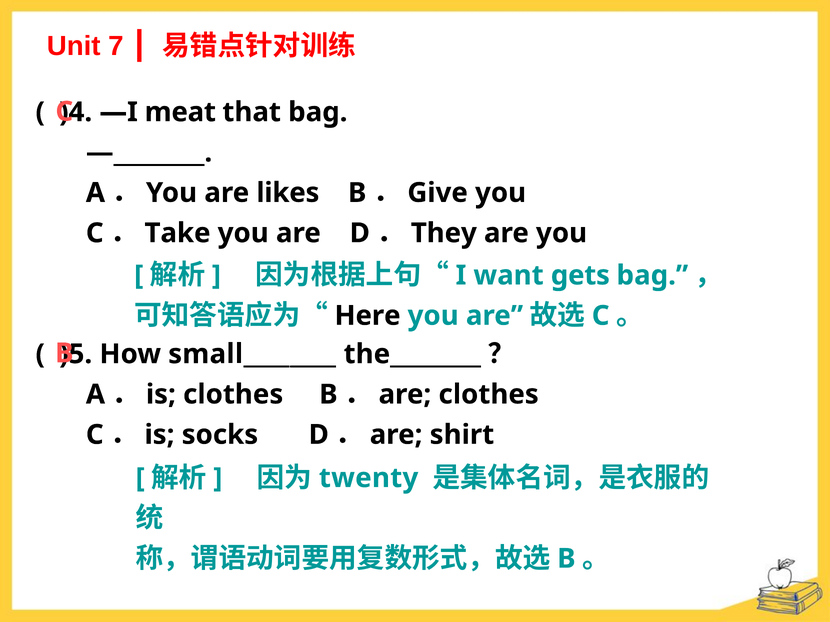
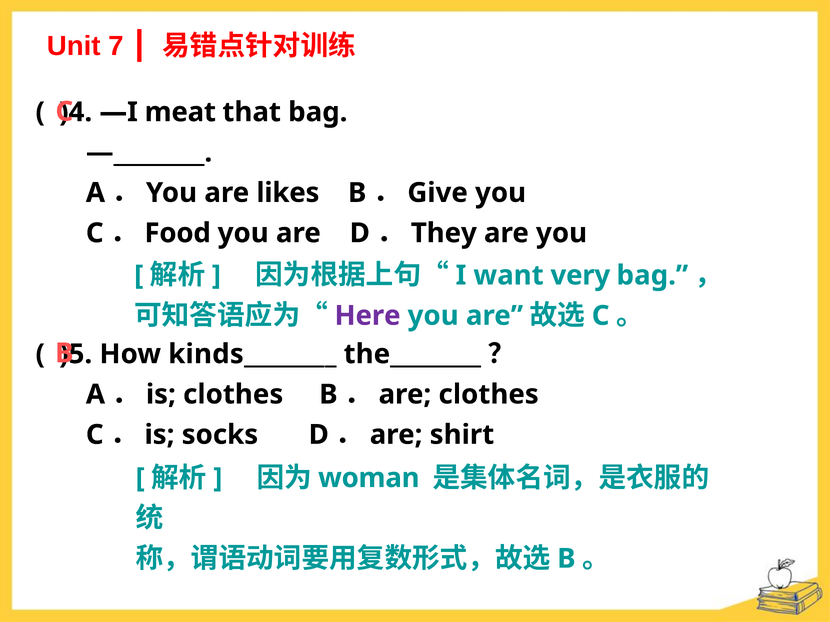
Take: Take -> Food (178, 233)
gets: gets -> very (580, 276)
Here colour: black -> purple (368, 316)
small________: small________ -> kinds________ (252, 354)
twenty: twenty -> woman (369, 478)
